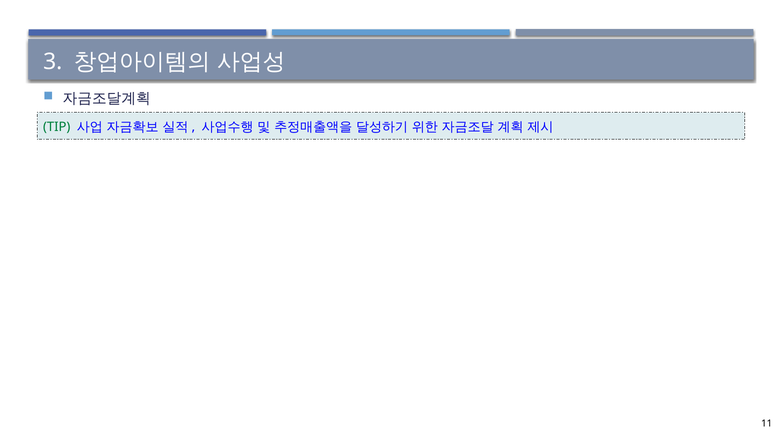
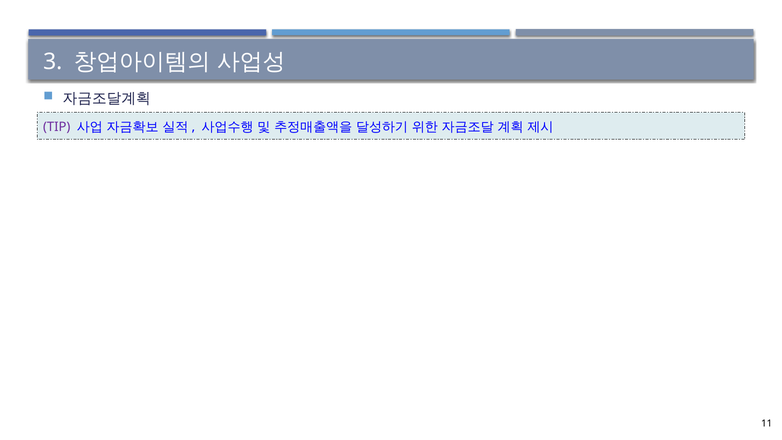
TIP colour: green -> purple (57, 127)
